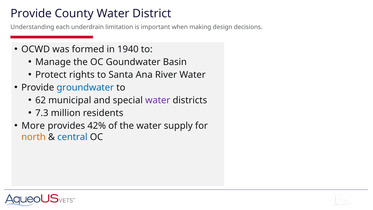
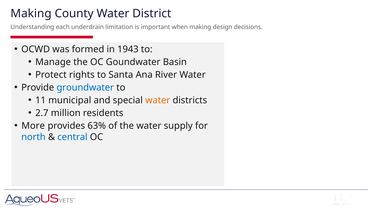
Provide: Provide -> Making (31, 14)
1940: 1940 -> 1943 (128, 49)
62: 62 -> 11 (41, 100)
water colour: purple -> orange (158, 100)
7.3: 7.3 -> 2.7 (42, 113)
42%: 42% -> 63% (97, 126)
north colour: orange -> blue (33, 137)
